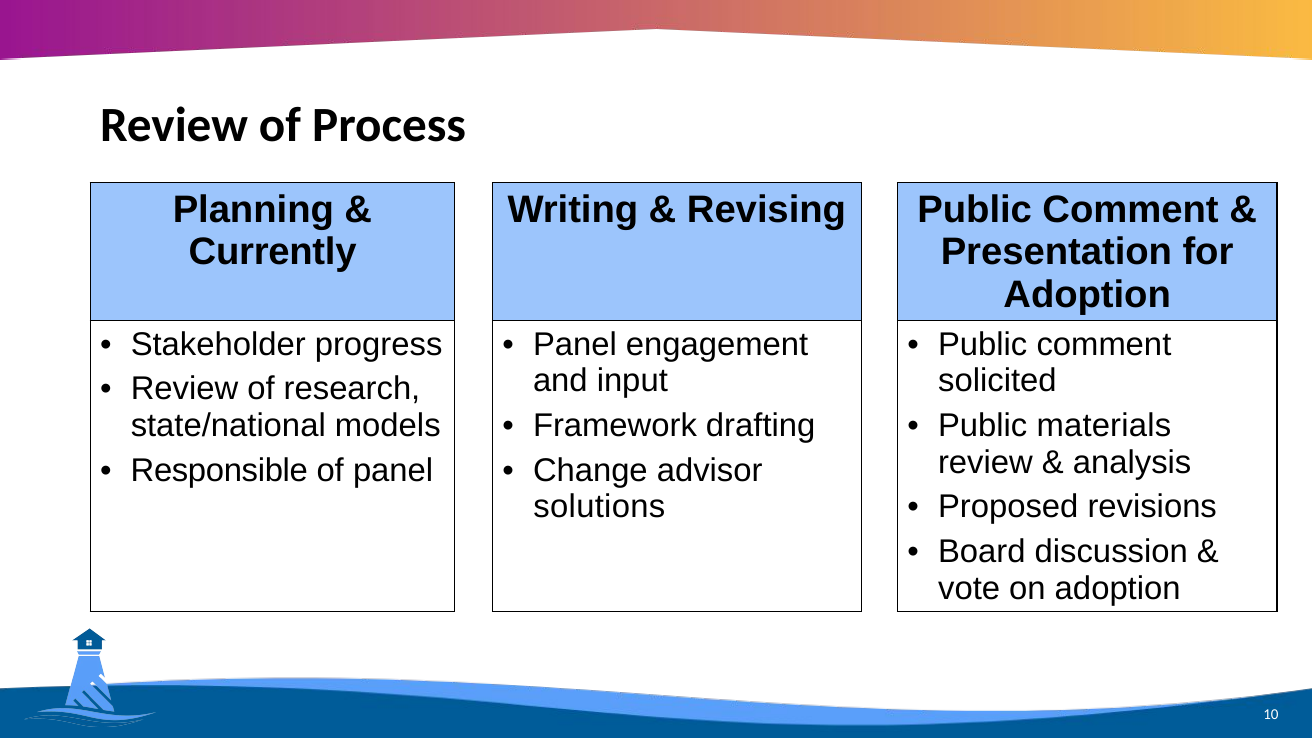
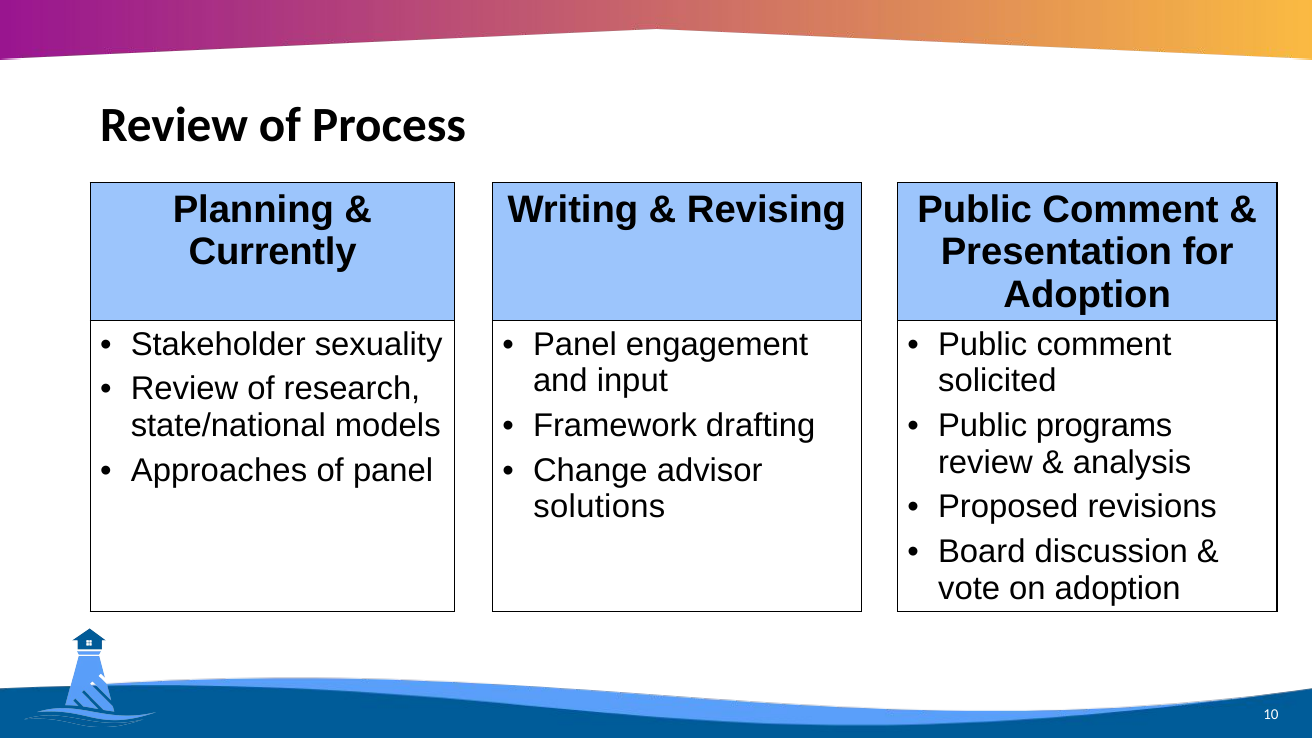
progress: progress -> sexuality (379, 344)
materials: materials -> programs (1104, 426)
Responsible: Responsible -> Approaches (219, 470)
